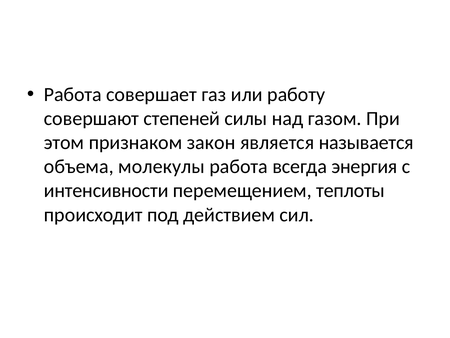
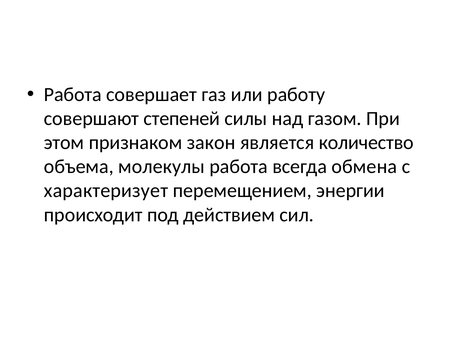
называется: называется -> количество (366, 142)
энергия: энергия -> обмена (364, 166)
интенсивности: интенсивности -> характеризует (106, 190)
теплоты: теплоты -> энергии (350, 190)
